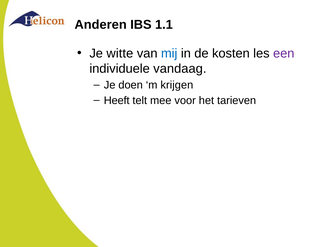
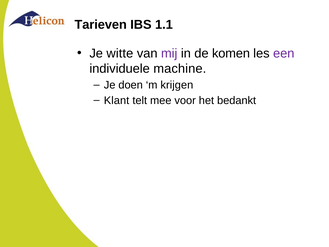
Anderen: Anderen -> Tarieven (101, 25)
mij colour: blue -> purple (169, 53)
kosten: kosten -> komen (231, 53)
vandaag: vandaag -> machine (180, 69)
Heeft: Heeft -> Klant (117, 100)
tarieven: tarieven -> bedankt (237, 100)
